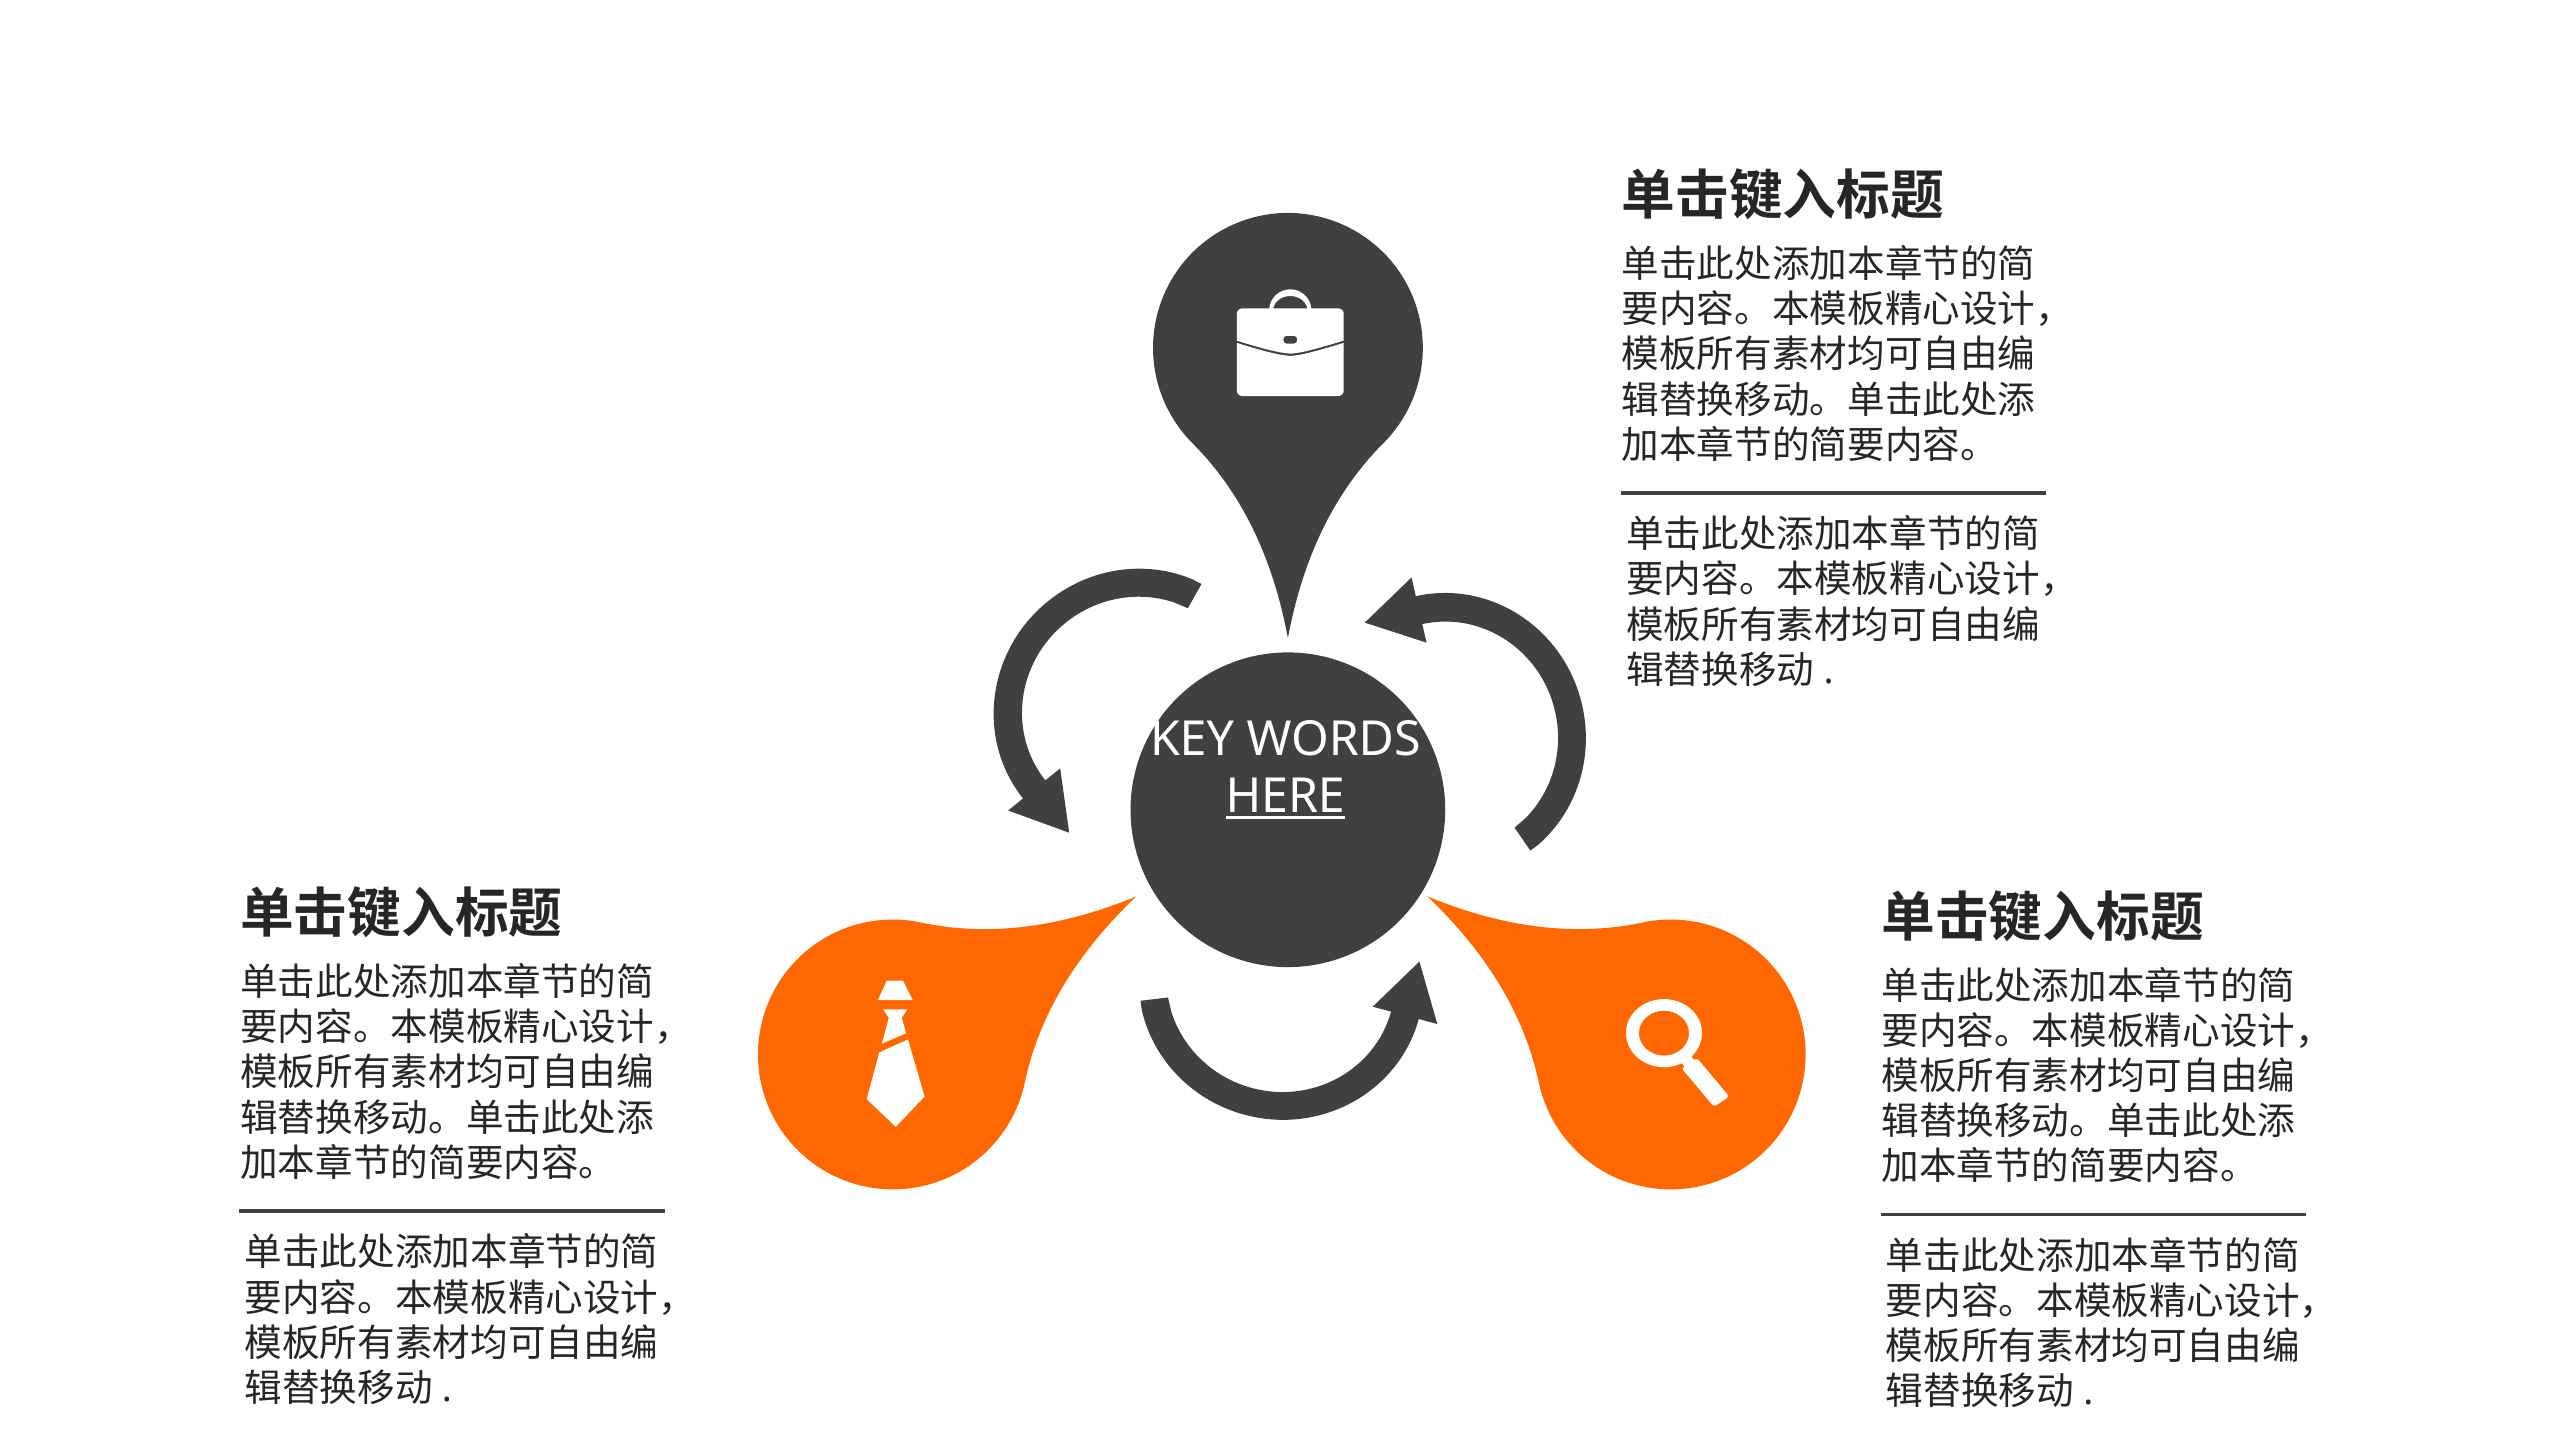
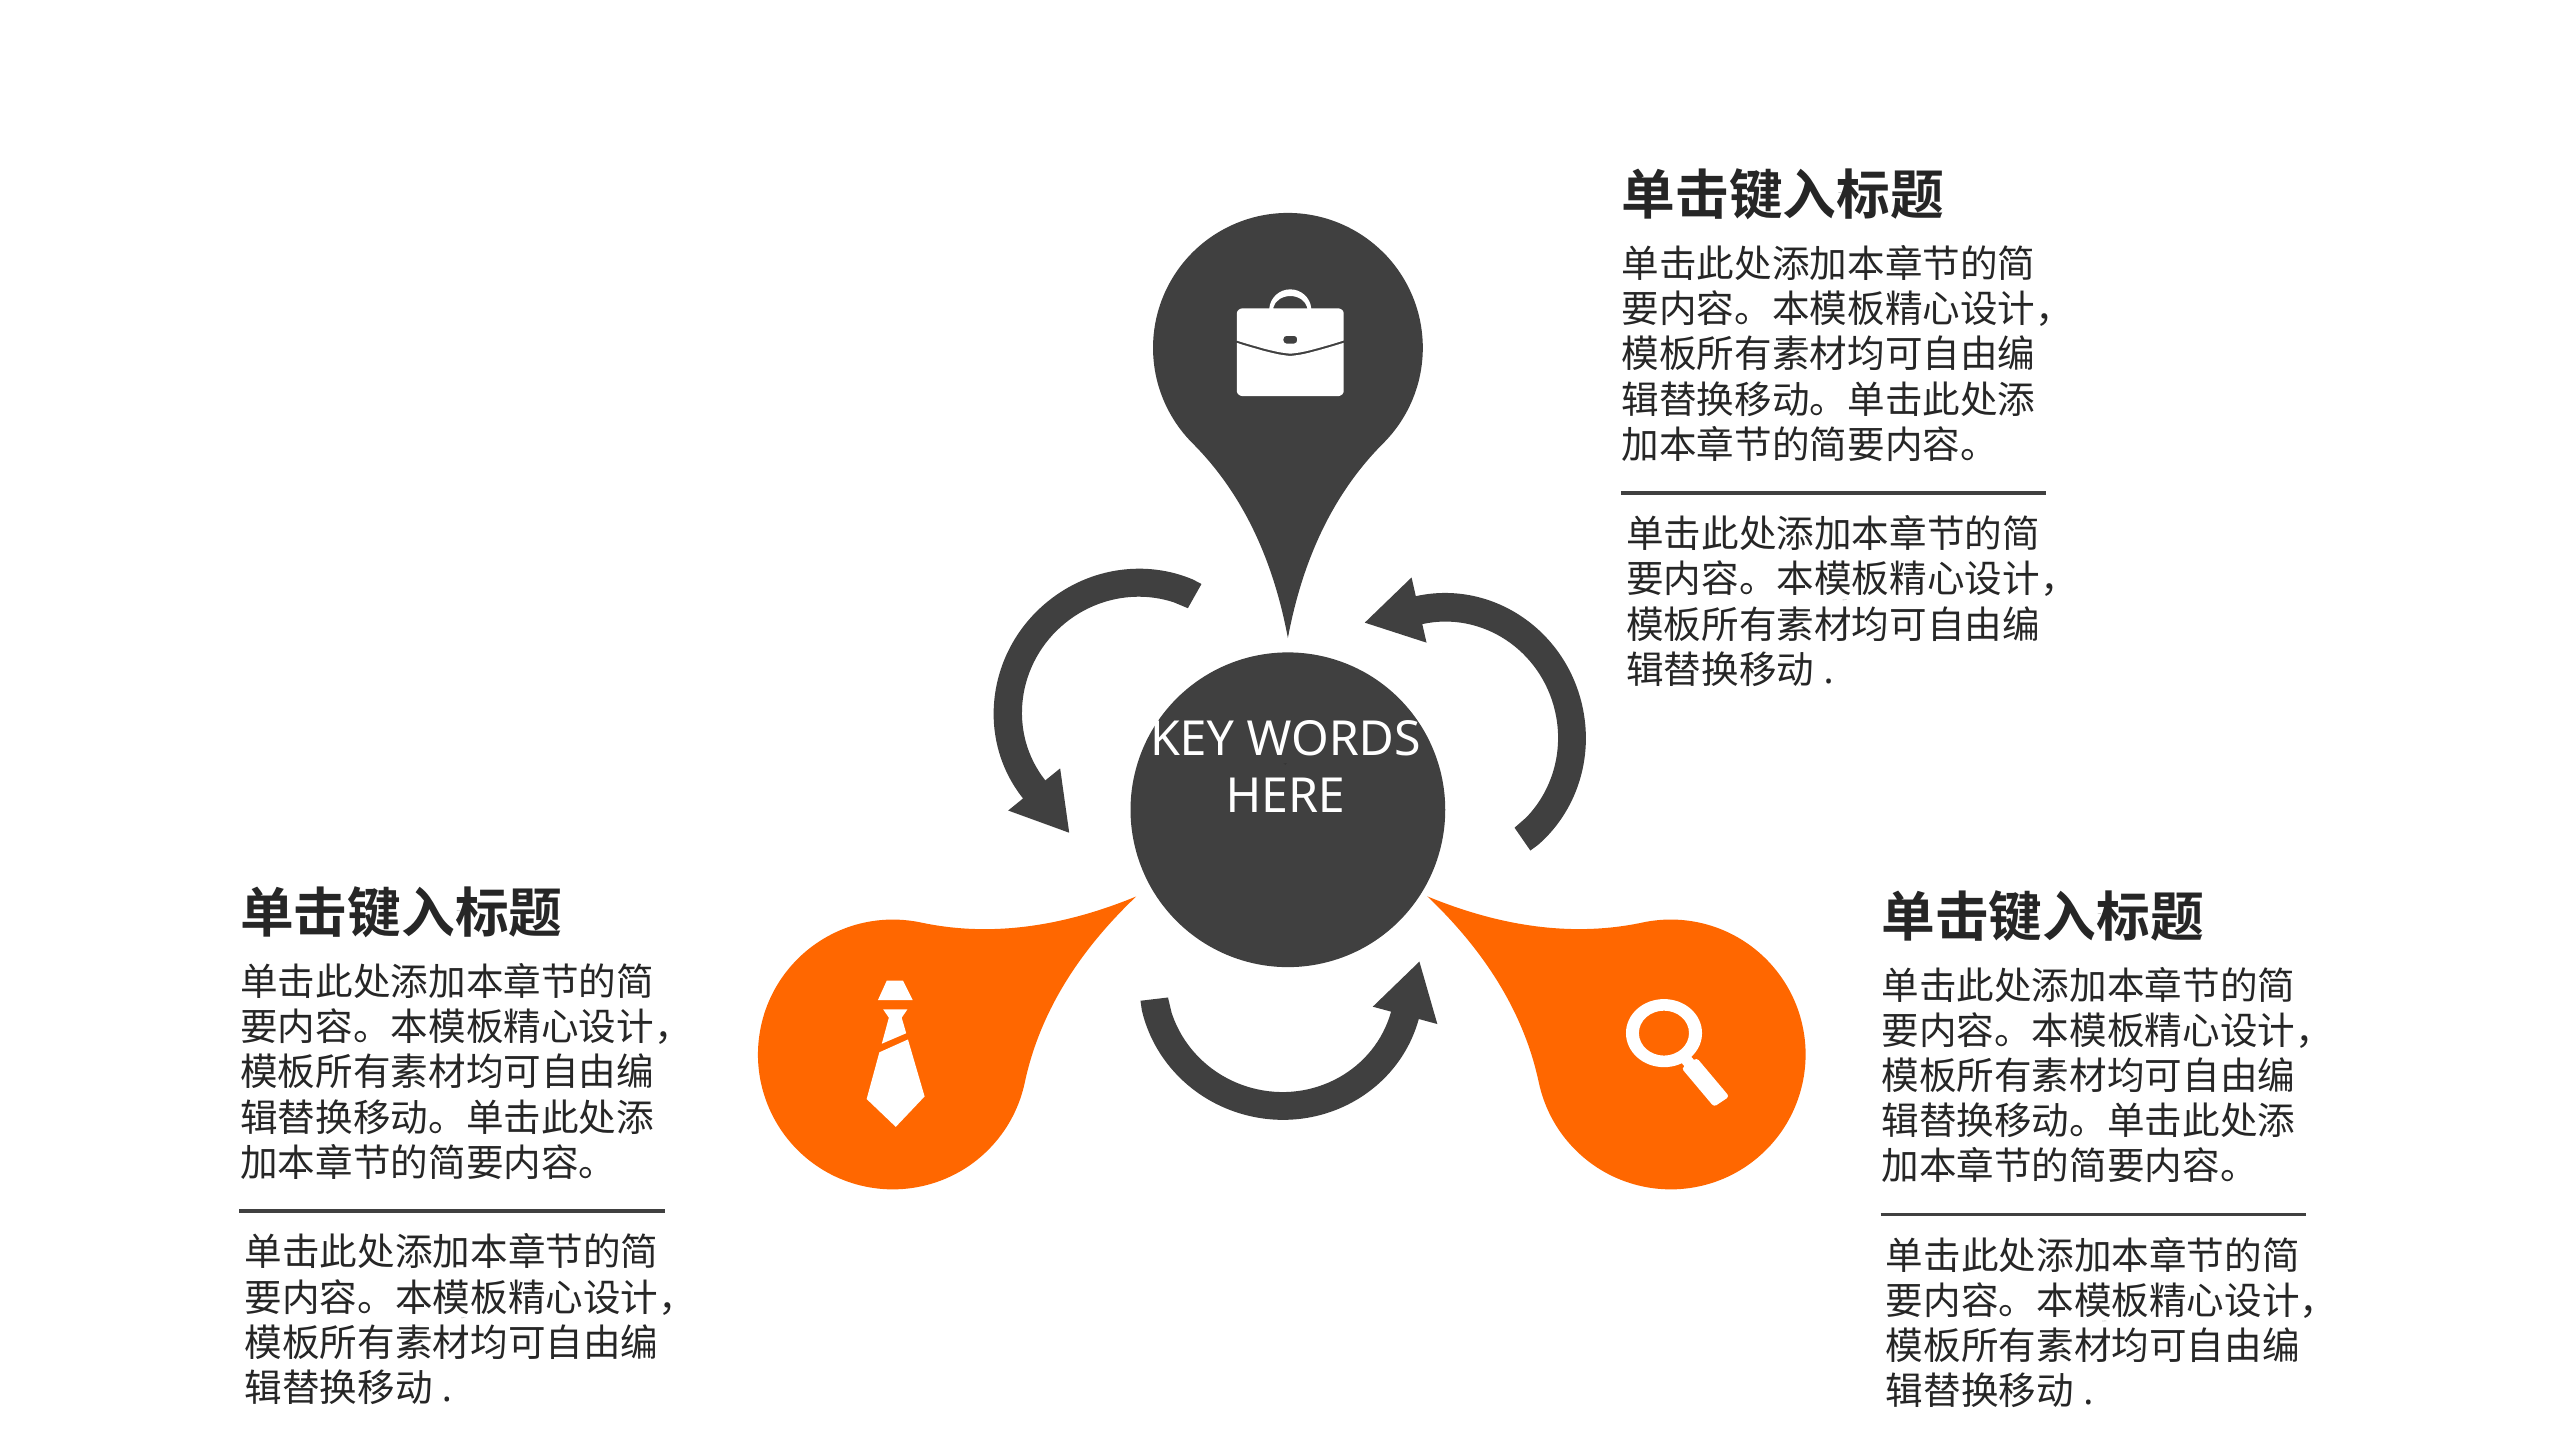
HERE underline: present -> none (1285, 797)
